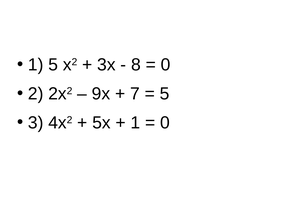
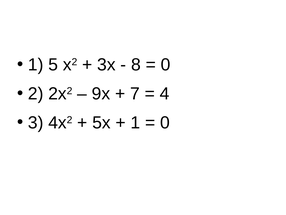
5: 5 -> 4 (165, 94)
